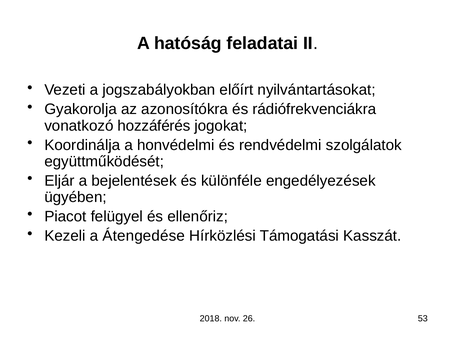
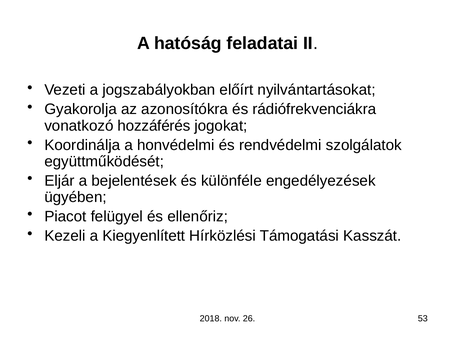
Átengedése: Átengedése -> Kiegyenlített (144, 236)
